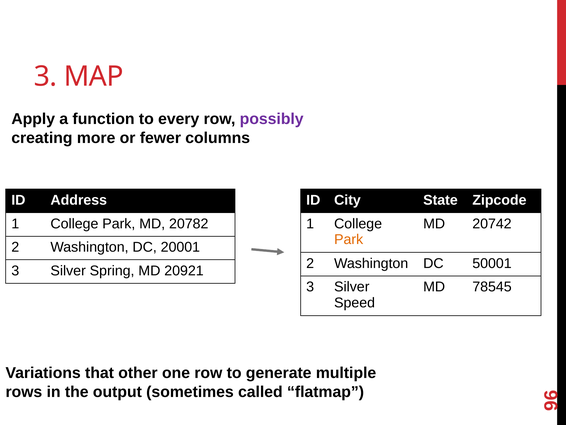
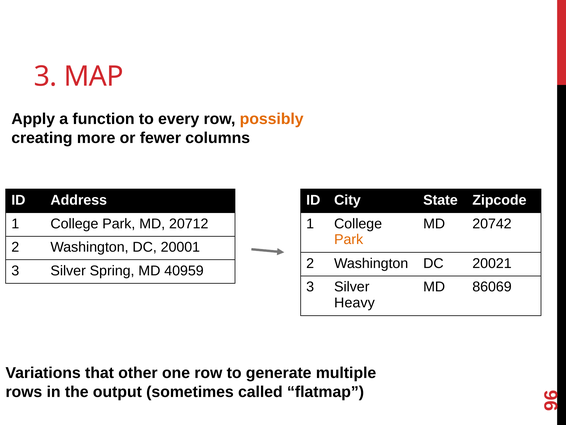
possibly colour: purple -> orange (272, 119)
20782: 20782 -> 20712 (189, 223)
50001: 50001 -> 20021 (492, 263)
20921: 20921 -> 40959 (184, 270)
78545: 78545 -> 86069 (492, 287)
Speed: Speed -> Heavy (354, 302)
